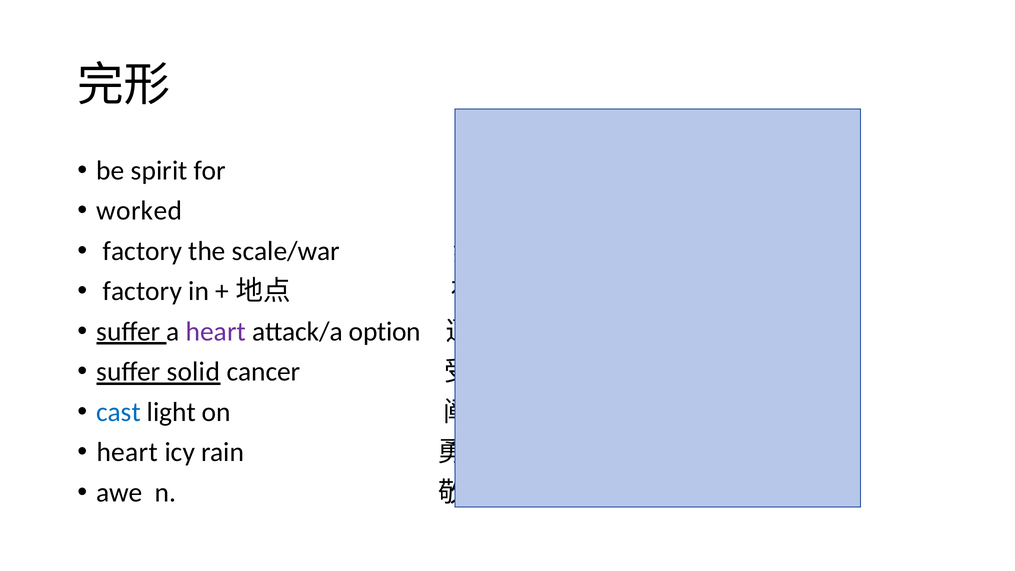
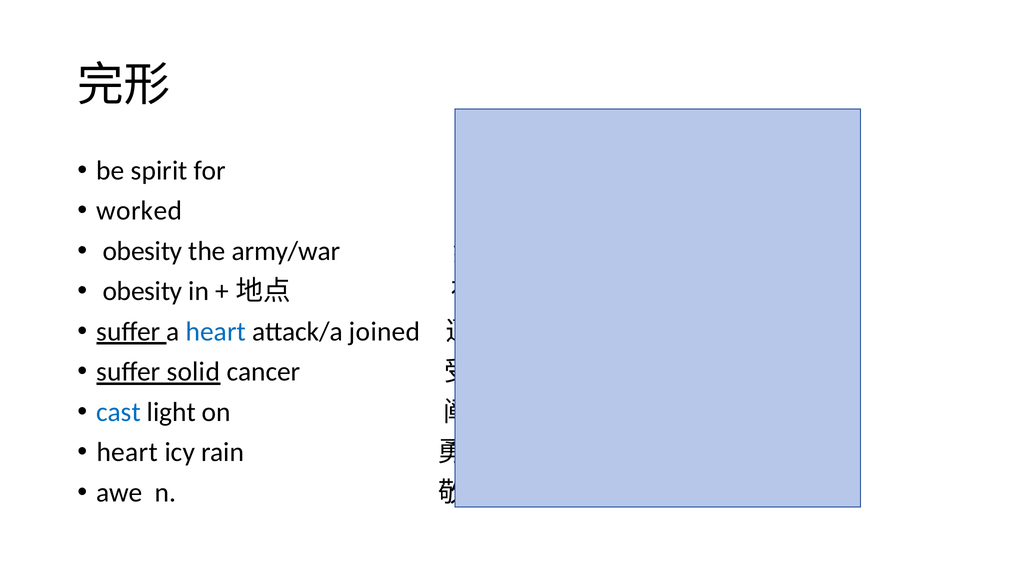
factory: factory -> obesity (142, 251)
scale/war: scale/war -> army/war (286, 251)
factory: factory -> obesity (142, 291)
heart colour: purple -> blue (216, 331)
option: option -> joined (385, 331)
